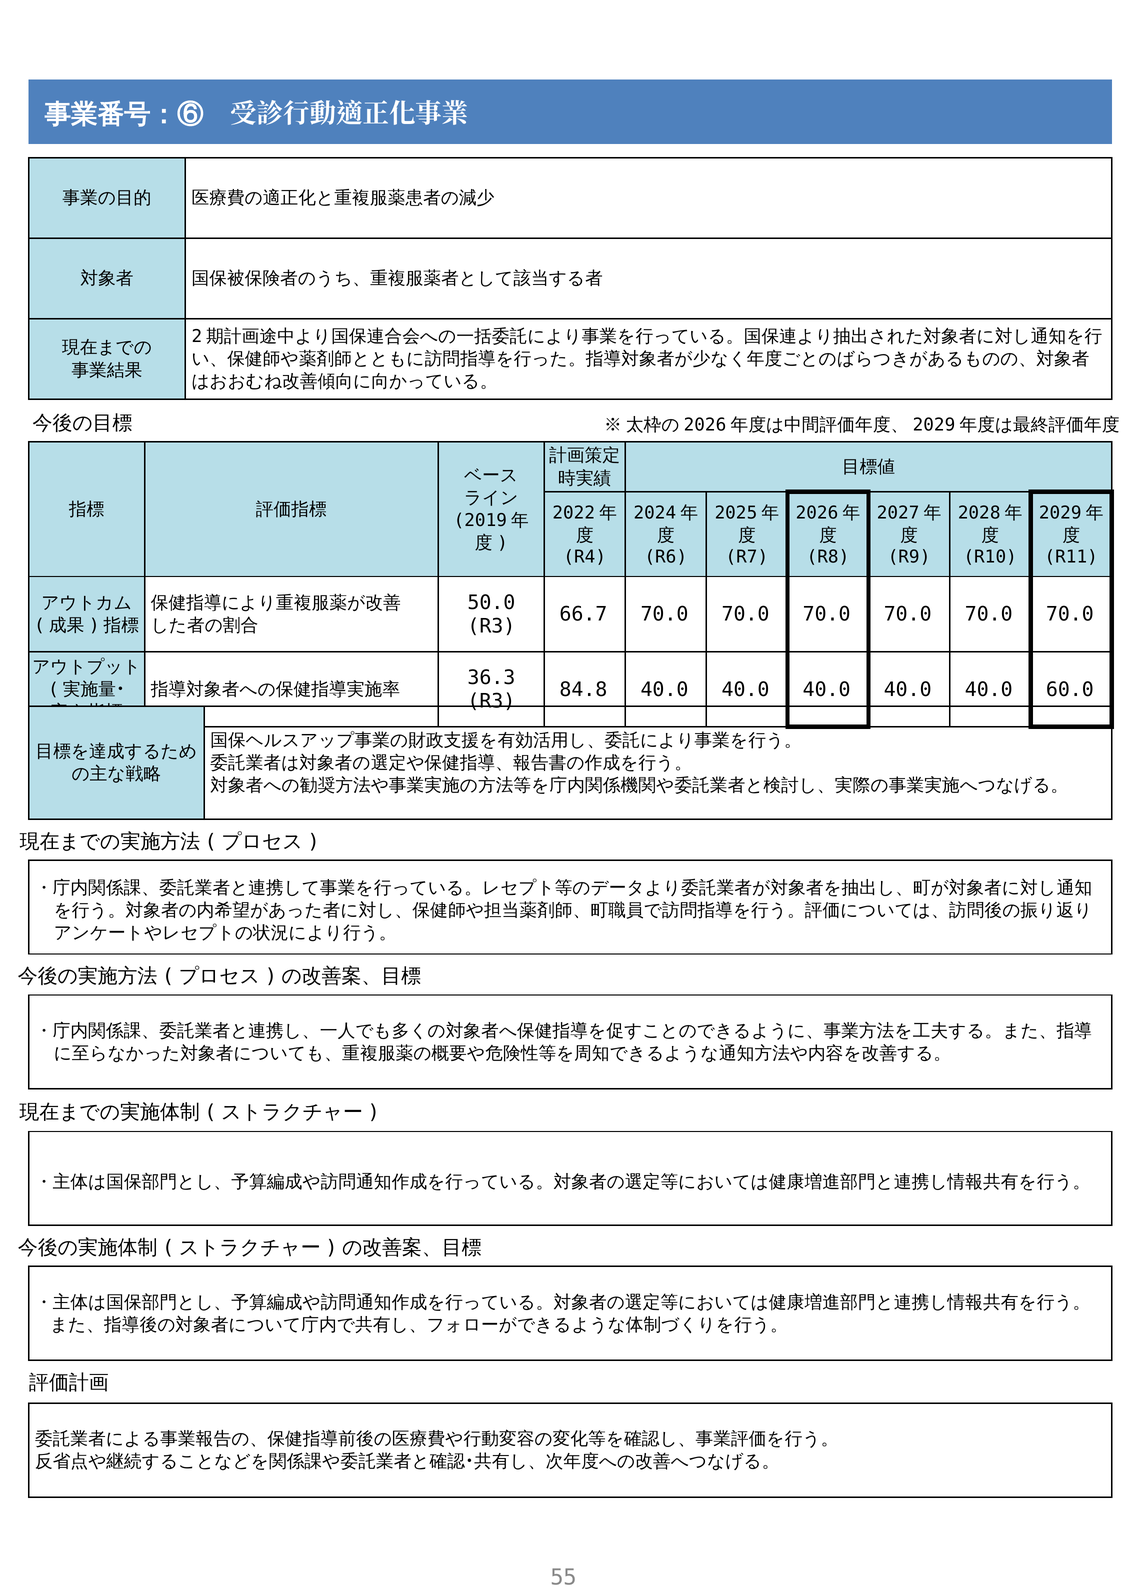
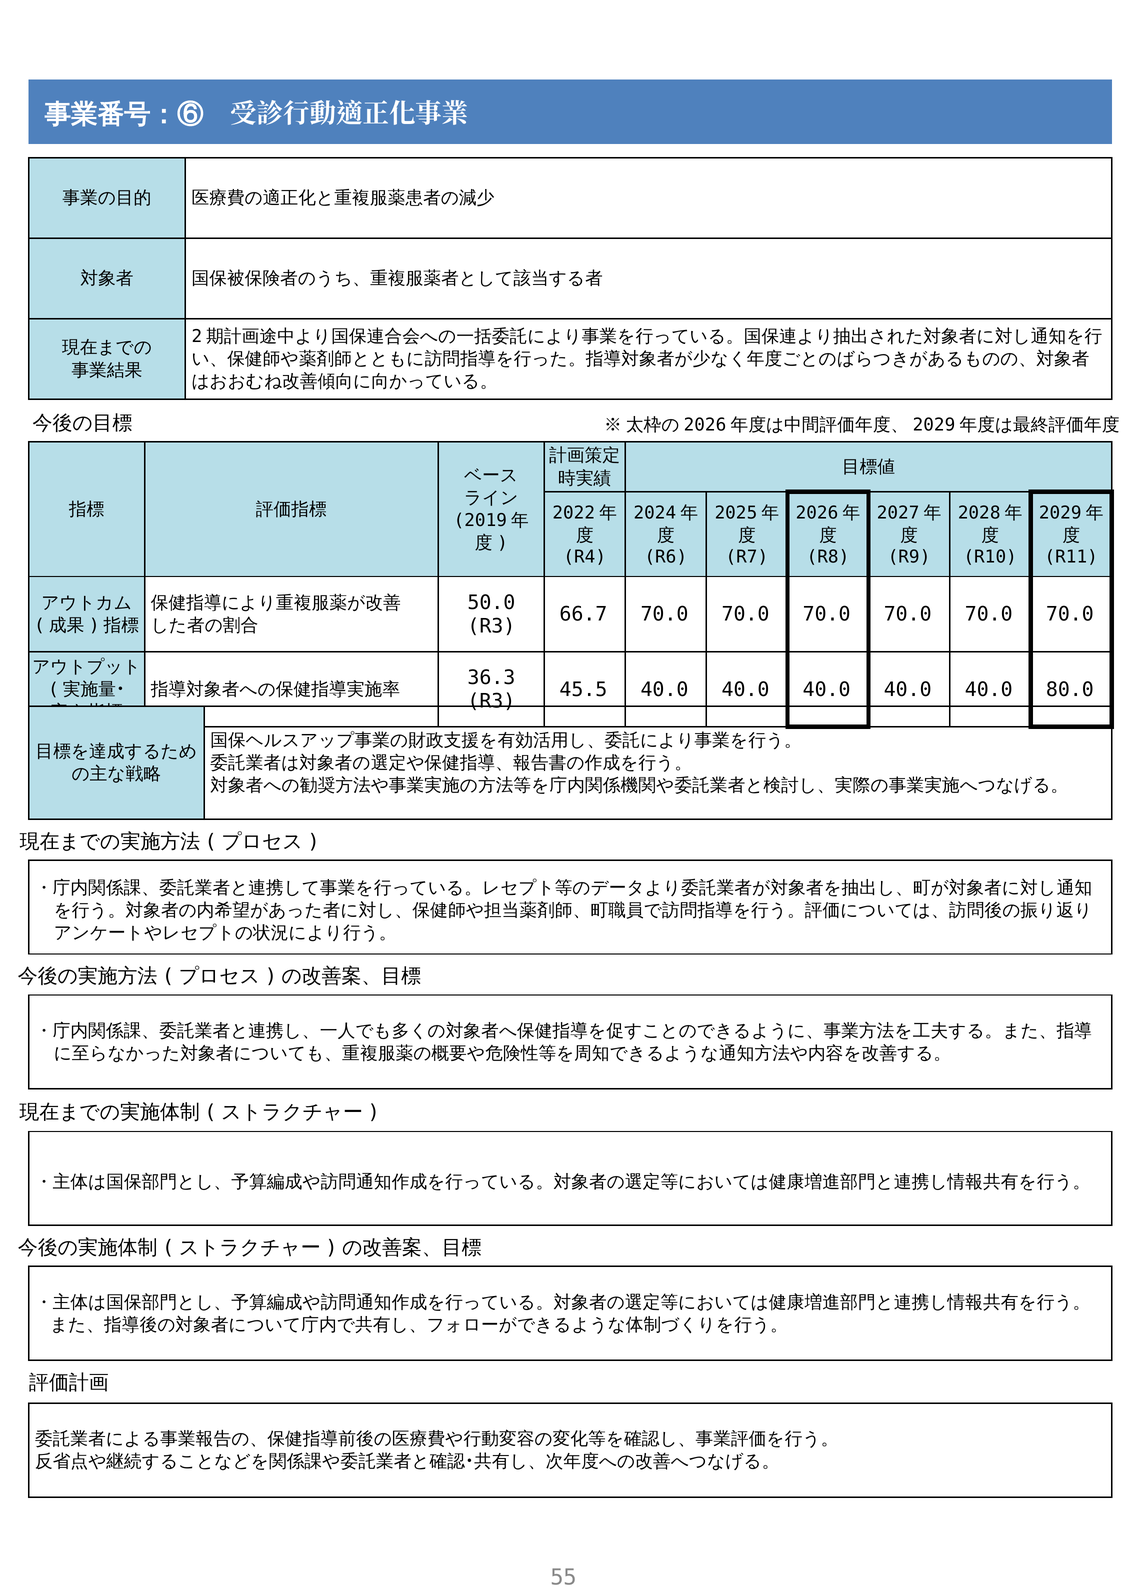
84.8: 84.8 -> 45.5 (583, 690)
60.0: 60.0 -> 80.0 (1070, 690)
